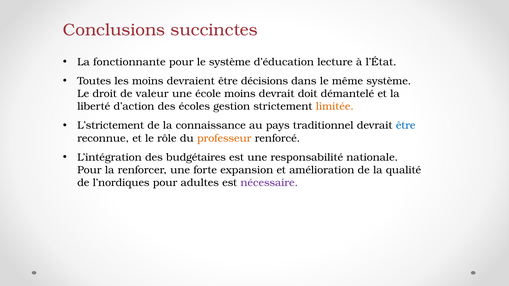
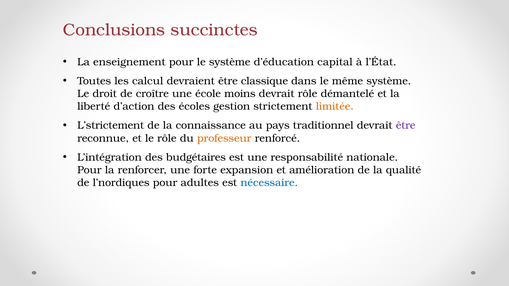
fonctionnante: fonctionnante -> enseignement (129, 62)
lecture: lecture -> capital (335, 62)
les moins: moins -> calcul (148, 81)
décisions: décisions -> classique (264, 81)
valeur: valeur -> croître (152, 94)
devrait doit: doit -> rôle (308, 94)
être colour: blue -> purple (406, 126)
nécessaire colour: purple -> blue (269, 183)
